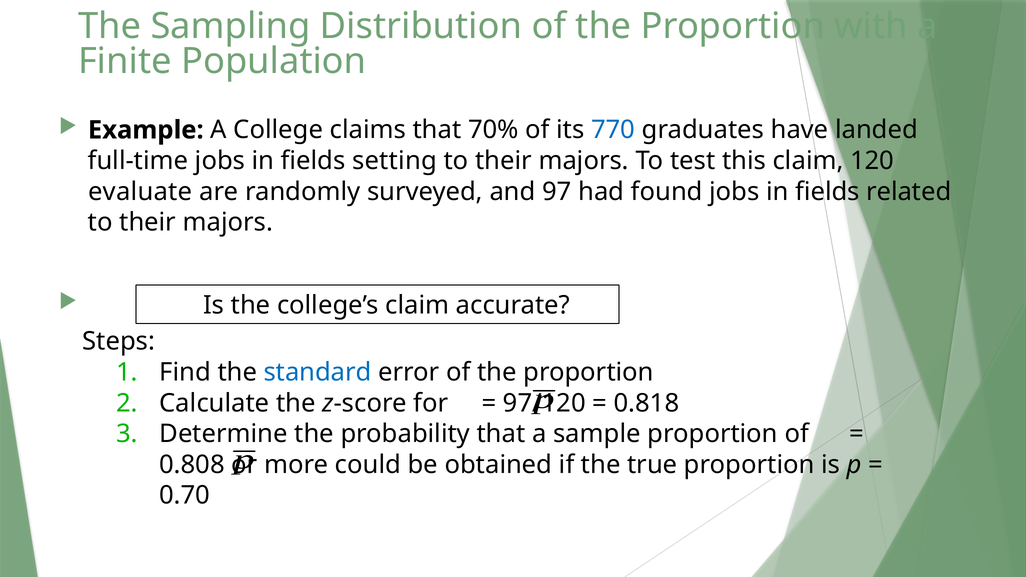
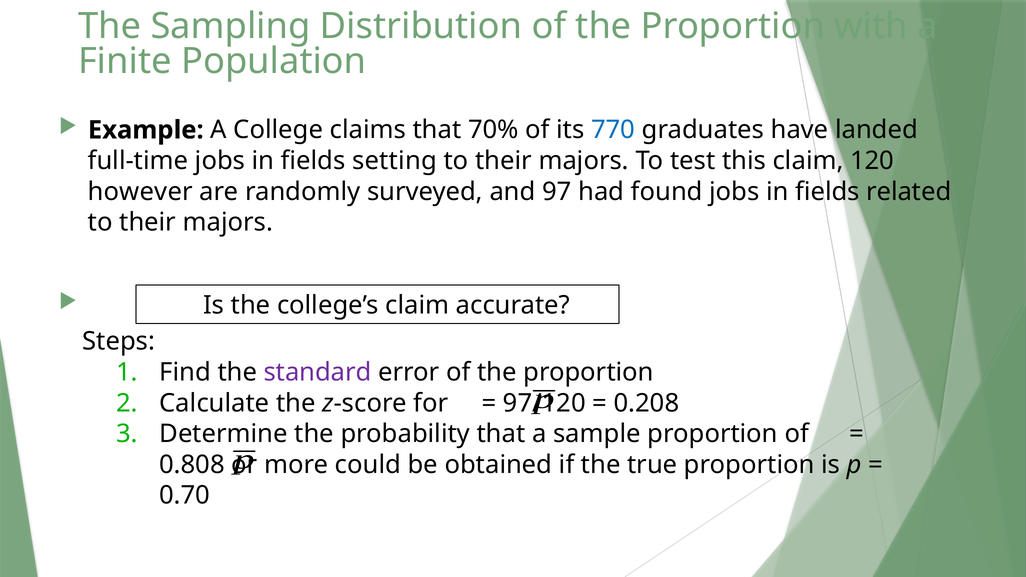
evaluate: evaluate -> however (140, 192)
standard colour: blue -> purple (318, 372)
0.818: 0.818 -> 0.208 (647, 403)
